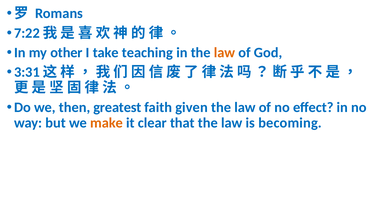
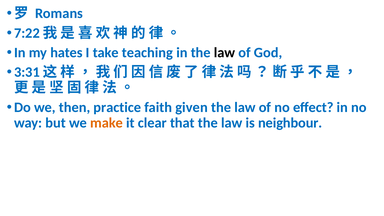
other: other -> hates (66, 53)
law colour: orange -> black (225, 53)
greatest: greatest -> practice (117, 107)
becoming: becoming -> neighbour (290, 123)
